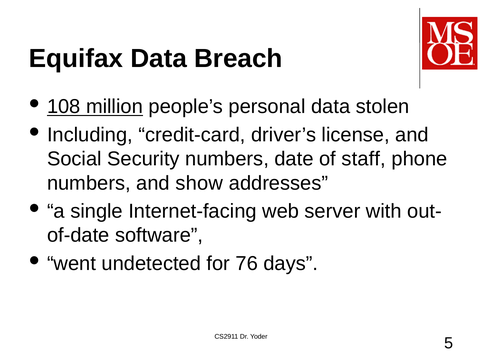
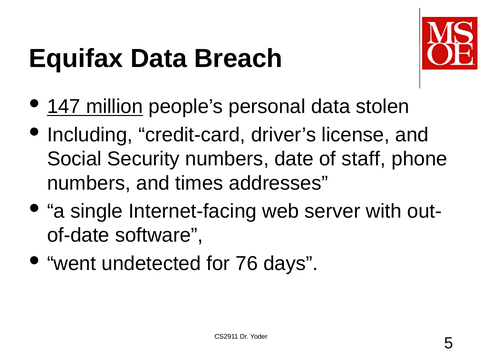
108: 108 -> 147 (64, 106)
show: show -> times (199, 183)
